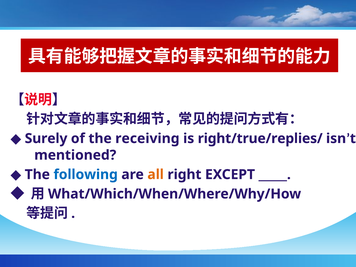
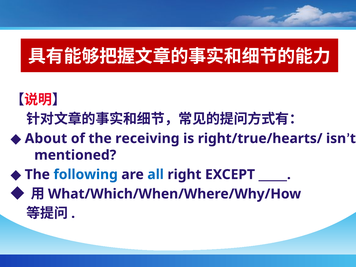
Surely: Surely -> About (46, 138)
right/true/replies/: right/true/replies/ -> right/true/hearts/ (260, 138)
all colour: orange -> blue (156, 175)
